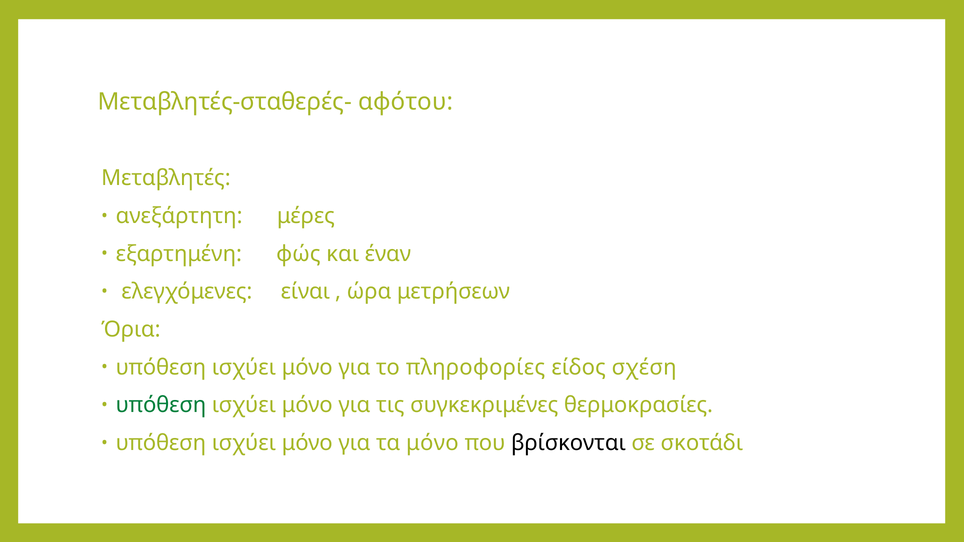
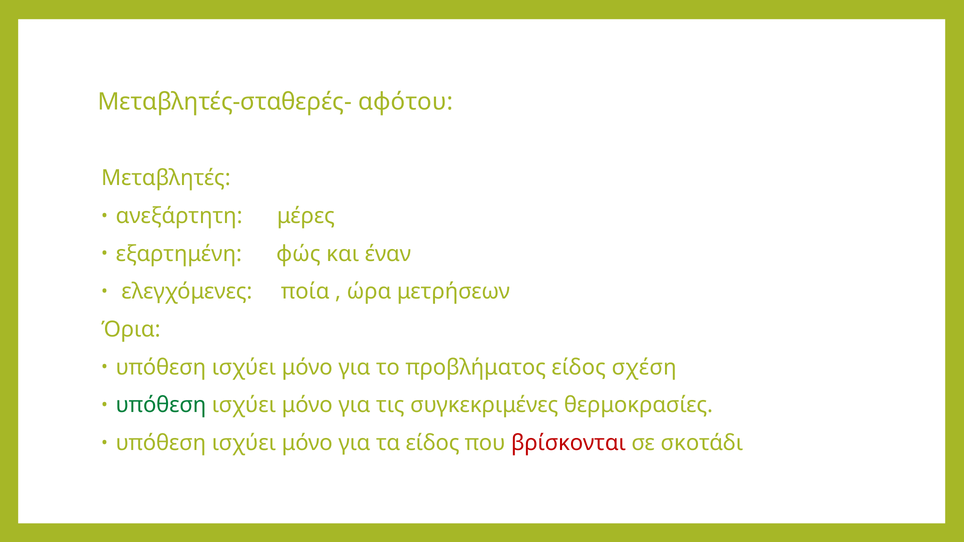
είναι: είναι -> ποία (305, 292)
πληροφορίες: πληροφορίες -> προβλήματος (476, 368)
τα μόνο: μόνο -> είδος (433, 443)
βρίσκονται colour: black -> red (568, 443)
